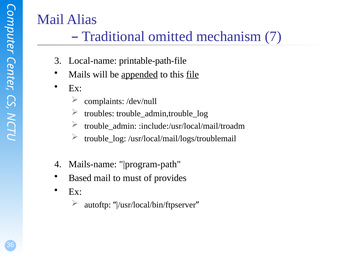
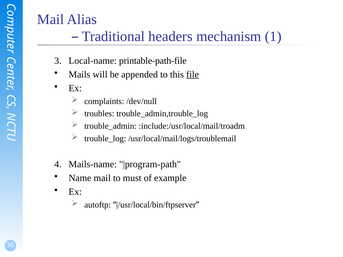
omitted: omitted -> headers (171, 36)
7: 7 -> 1 (273, 36)
appended underline: present -> none (140, 75)
Based: Based -> Name (80, 178)
provides: provides -> example (170, 178)
